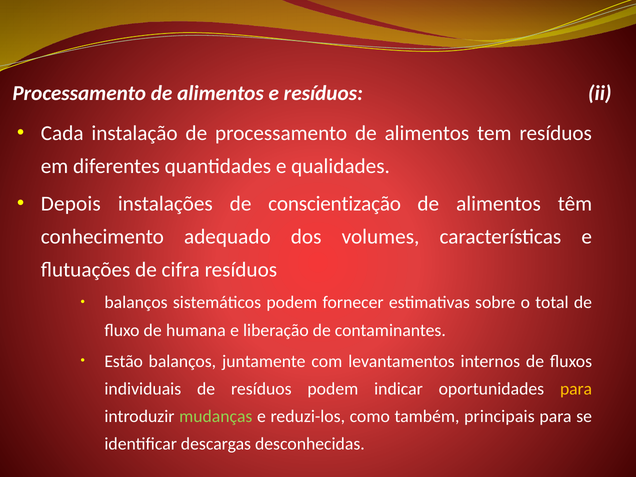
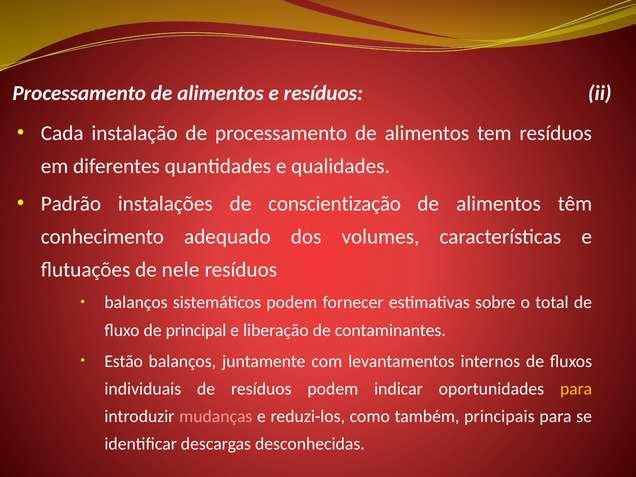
Depois: Depois -> Padrão (71, 204)
cifra: cifra -> nele (181, 270)
humana: humana -> principal (196, 330)
mudanças colour: light green -> pink (216, 416)
